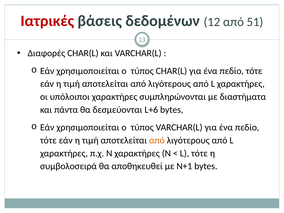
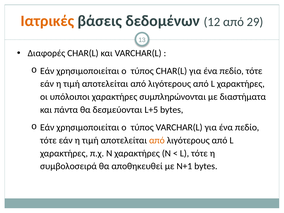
Ιατρικές colour: red -> orange (47, 21)
51: 51 -> 29 (255, 22)
L+6: L+6 -> L+5 (151, 110)
